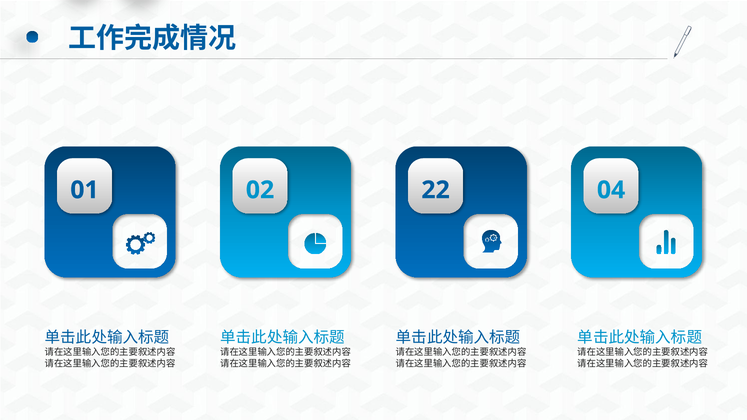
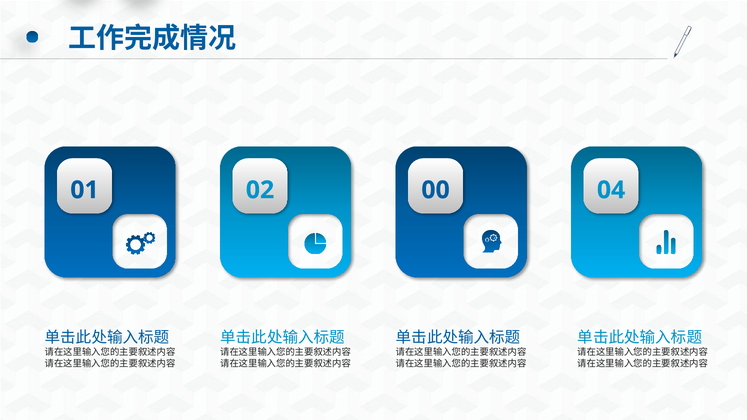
22: 22 -> 00 (436, 190)
